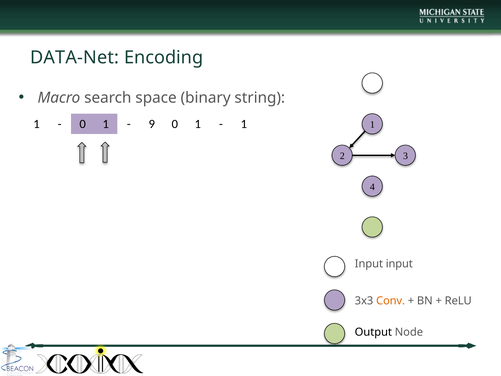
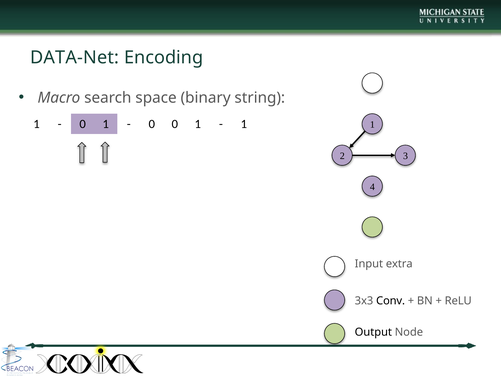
9: 9 -> 0 (152, 124)
Input input: input -> extra (399, 264)
Conv colour: orange -> black (391, 301)
